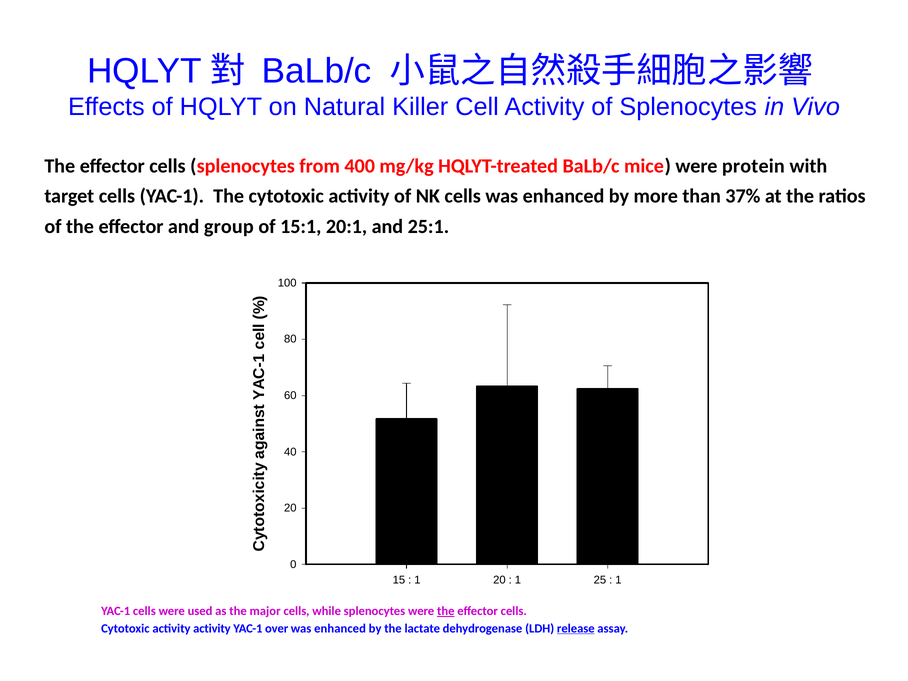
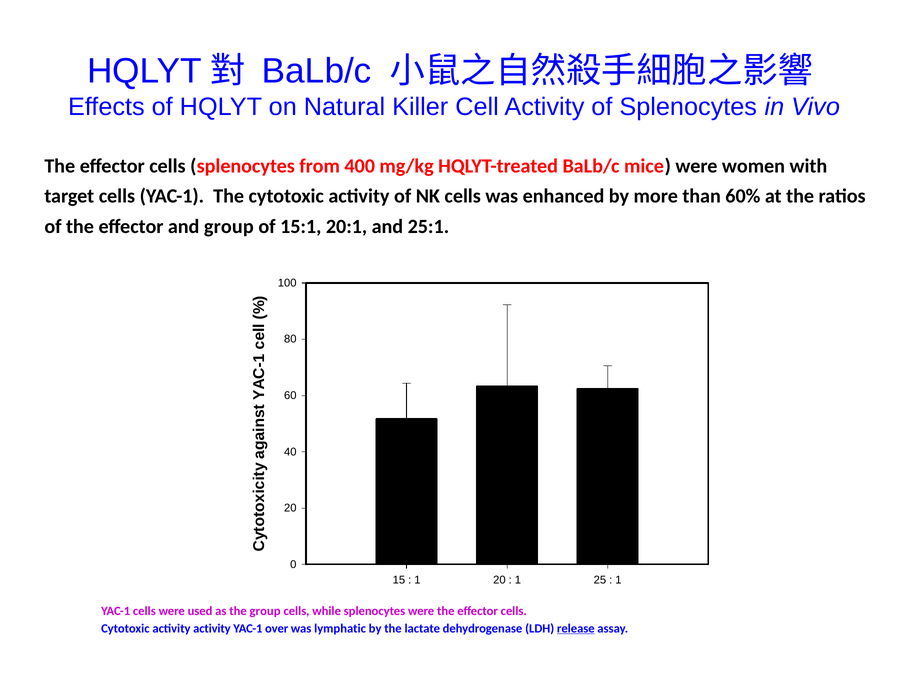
protein: protein -> women (753, 166)
37%: 37% -> 60% (743, 196)
the major: major -> group (265, 611)
the underline: present -> none (446, 611)
enhanced: enhanced -> lymphatic (340, 628)
